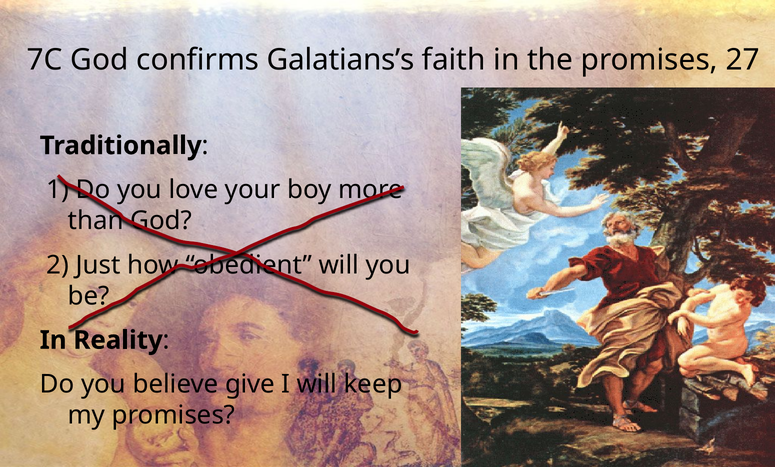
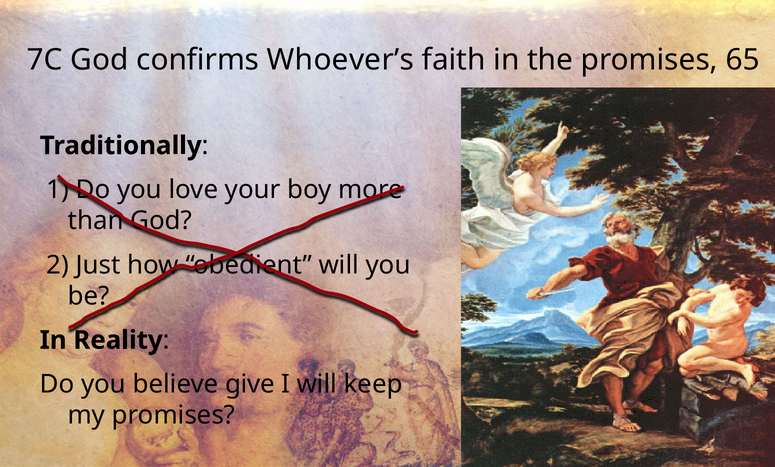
Galatians’s: Galatians’s -> Whoever’s (340, 60)
27: 27 -> 65 (743, 60)
